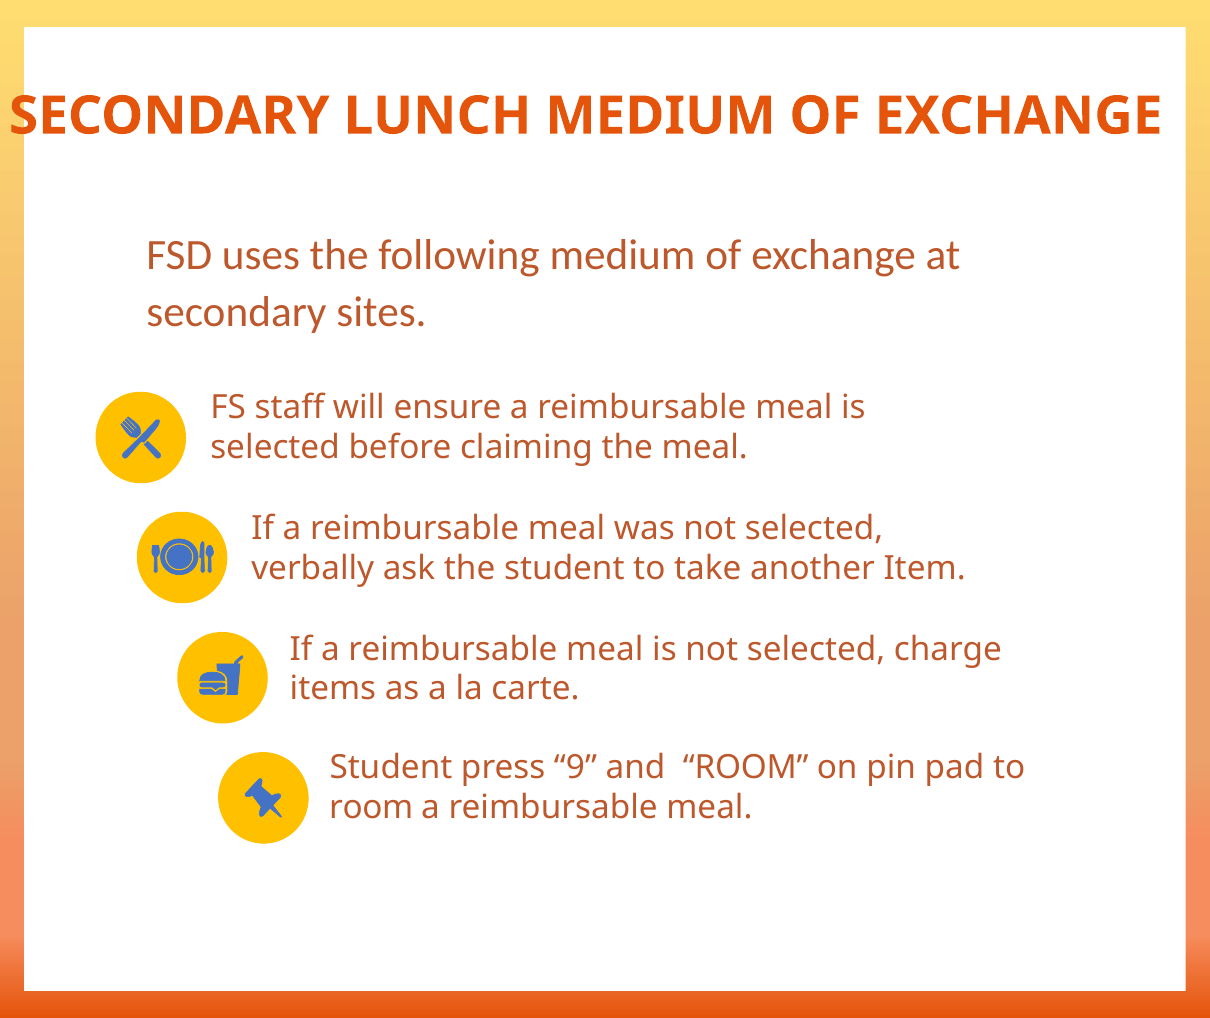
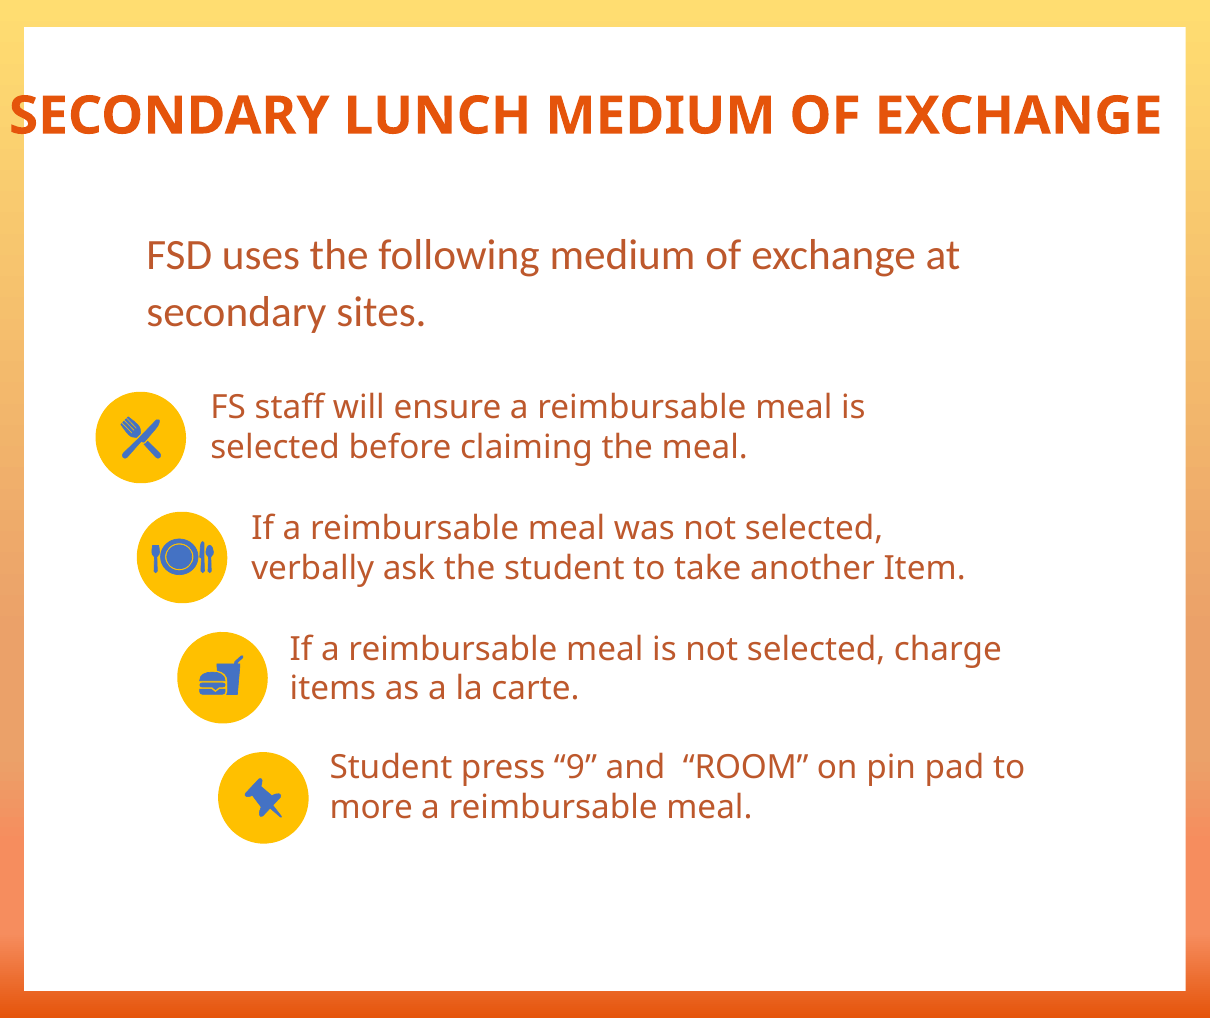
room: room -> more (371, 808)
